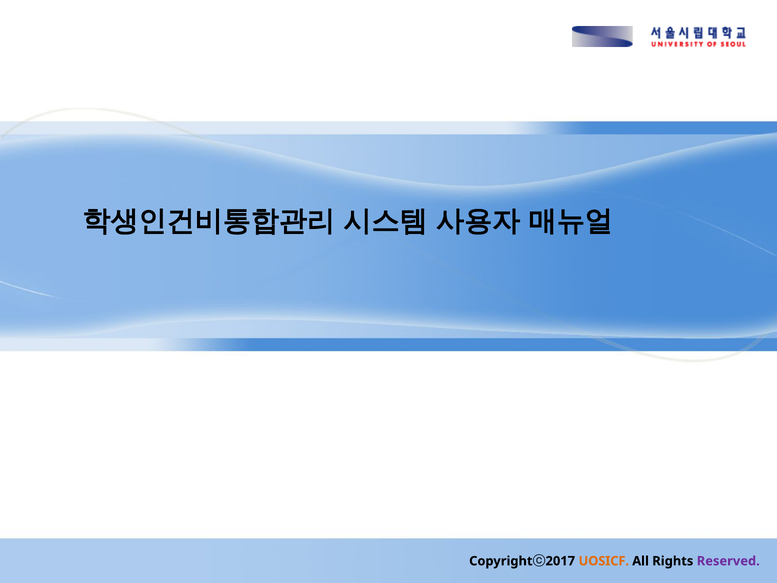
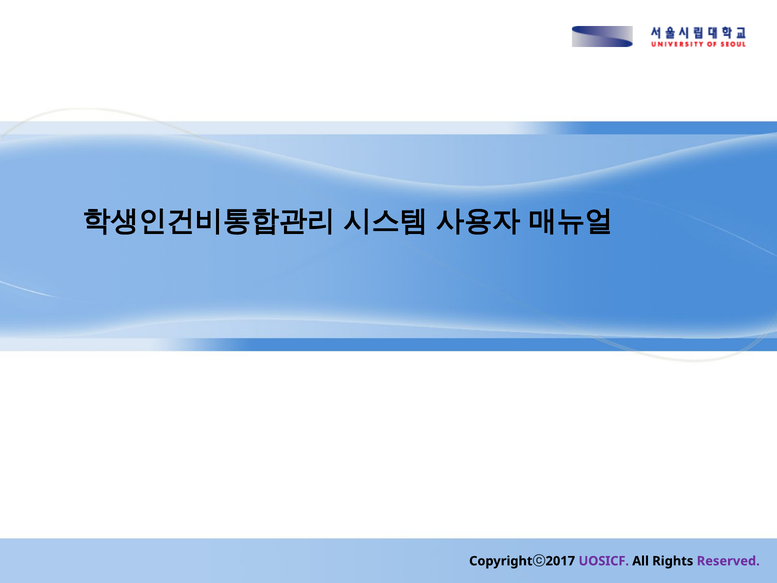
UOSICF colour: orange -> purple (604, 561)
